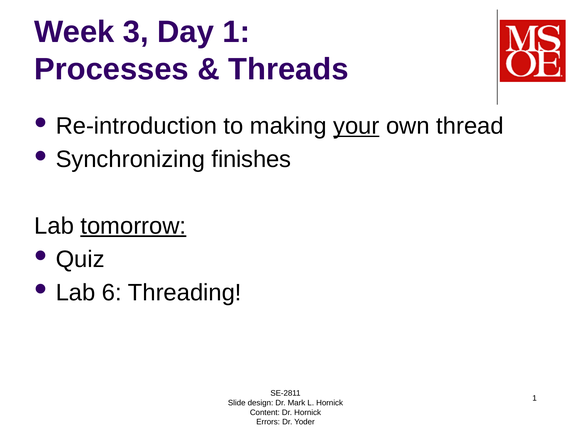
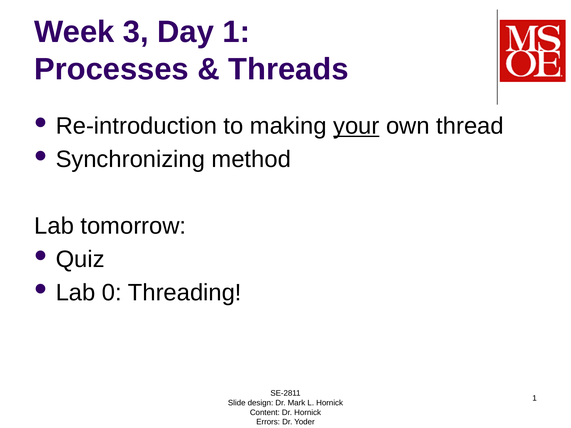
finishes: finishes -> method (251, 159)
tomorrow underline: present -> none (133, 226)
6: 6 -> 0 (112, 293)
